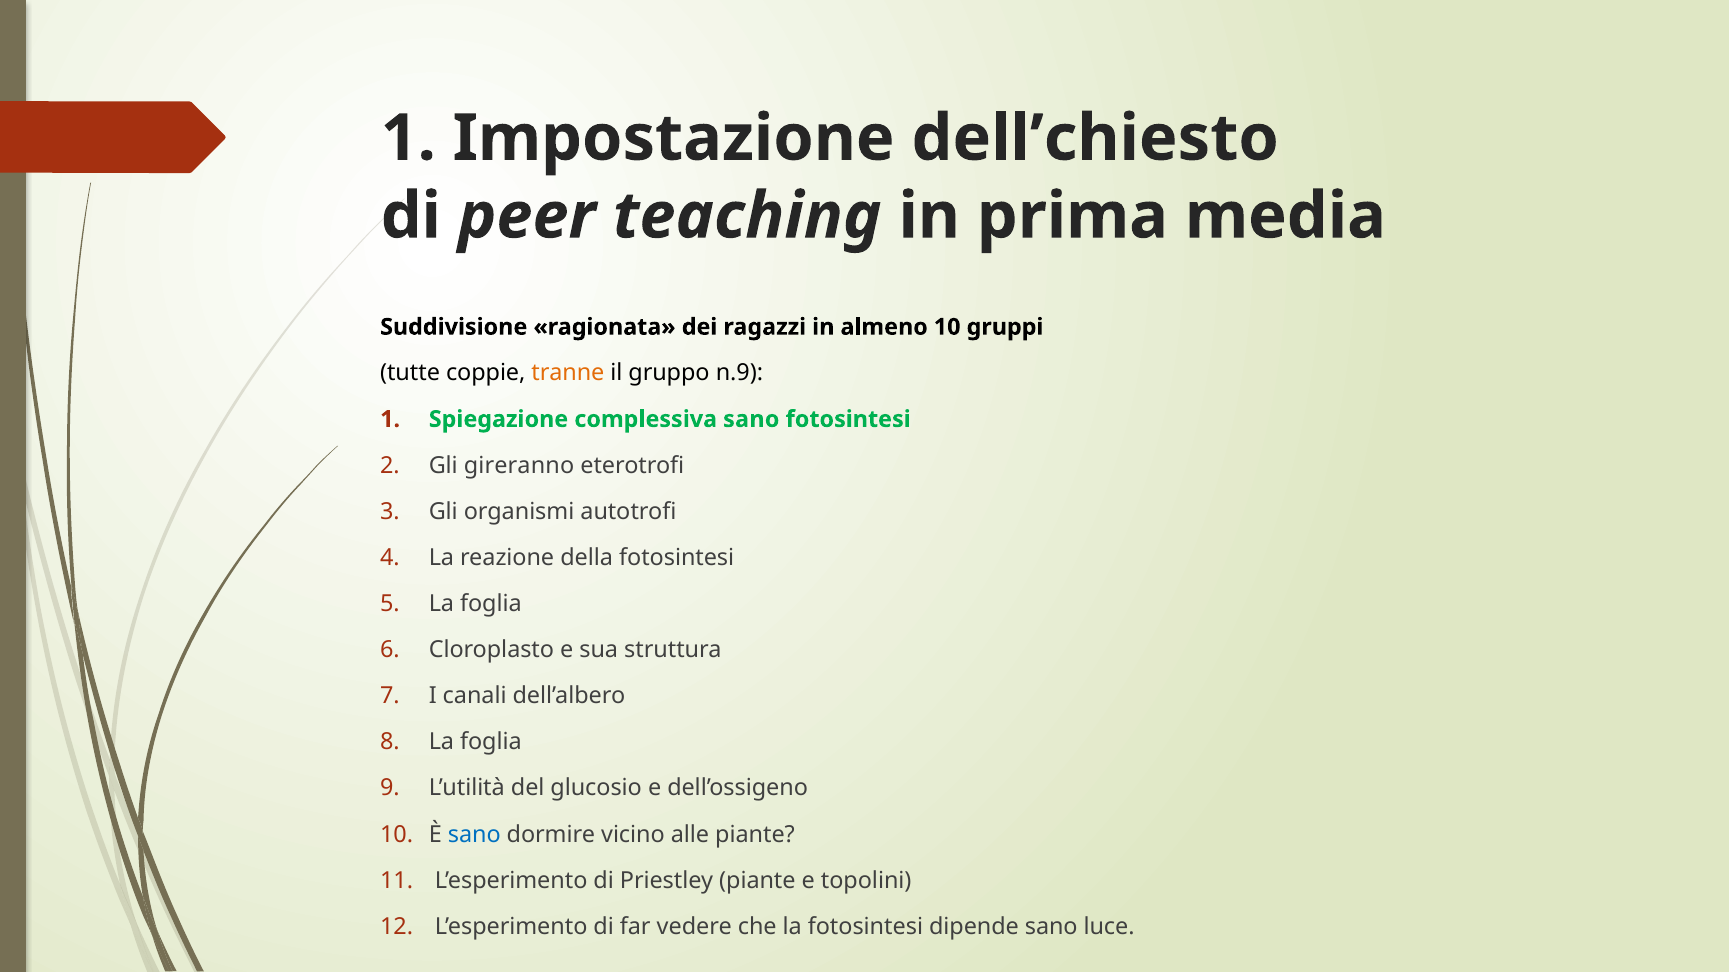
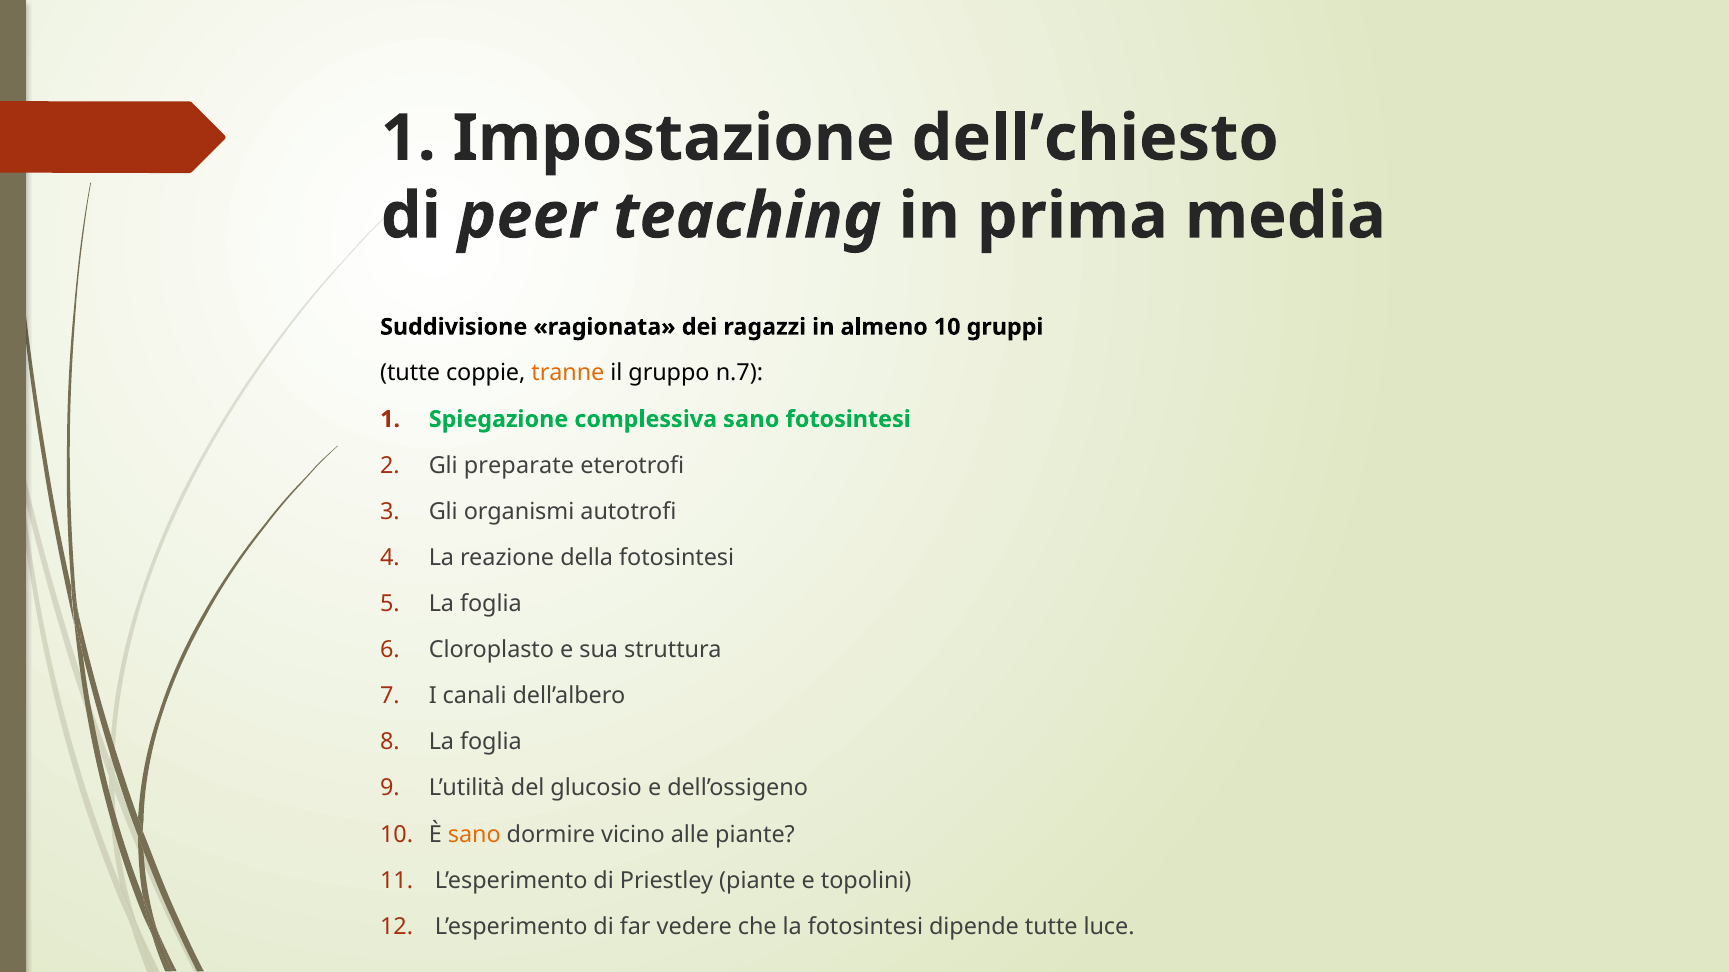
n.9: n.9 -> n.7 (739, 373)
gireranno: gireranno -> preparate (519, 466)
sano colour: blue -> orange (474, 835)
dipende sano: sano -> tutte (1051, 927)
